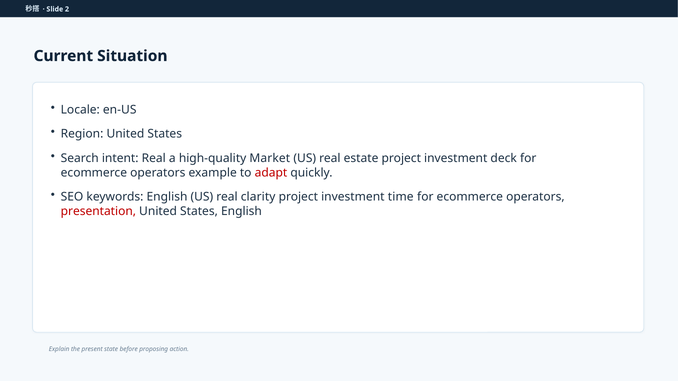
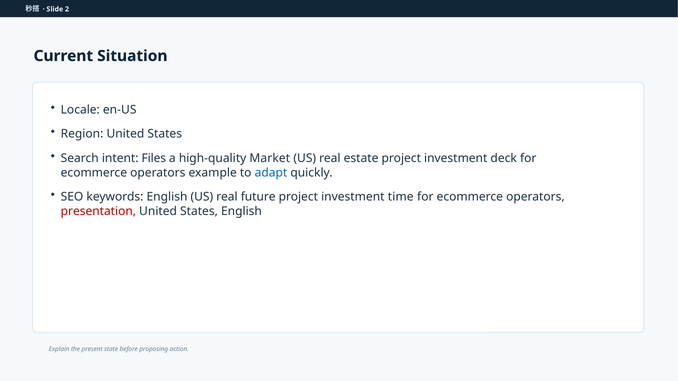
intent Real: Real -> Files (154, 158)
adapt colour: red -> blue (271, 173)
clarity: clarity -> future (258, 197)
